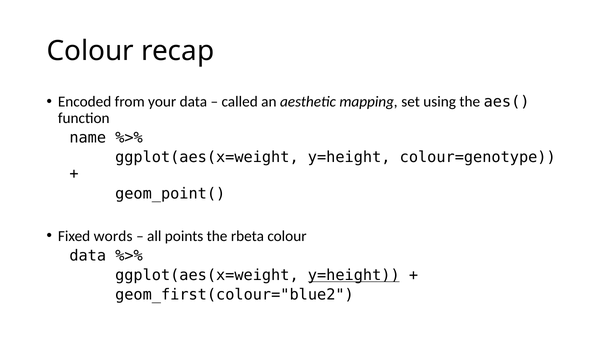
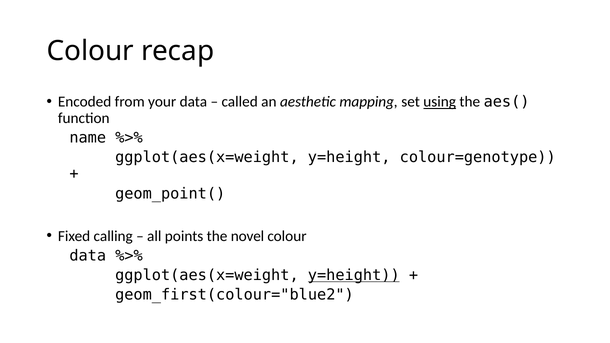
using underline: none -> present (440, 102)
words: words -> calling (113, 236)
rbeta: rbeta -> novel (248, 236)
